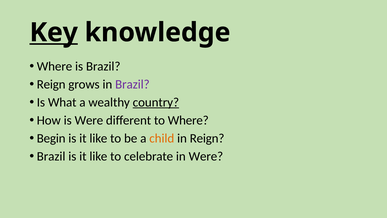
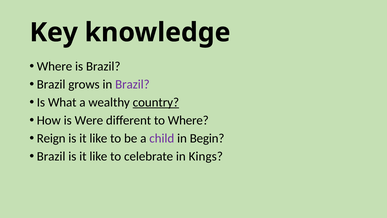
Key underline: present -> none (54, 32)
Reign: Reign -> Brazil (51, 84)
Begin: Begin -> Reign (51, 138)
child colour: orange -> purple (162, 138)
in Reign: Reign -> Begin (207, 138)
in Were: Were -> Kings (206, 156)
